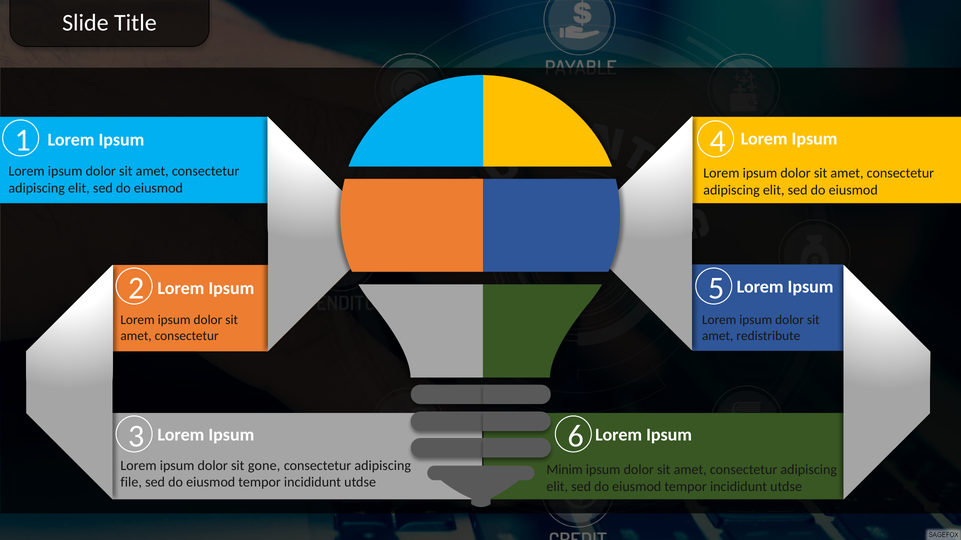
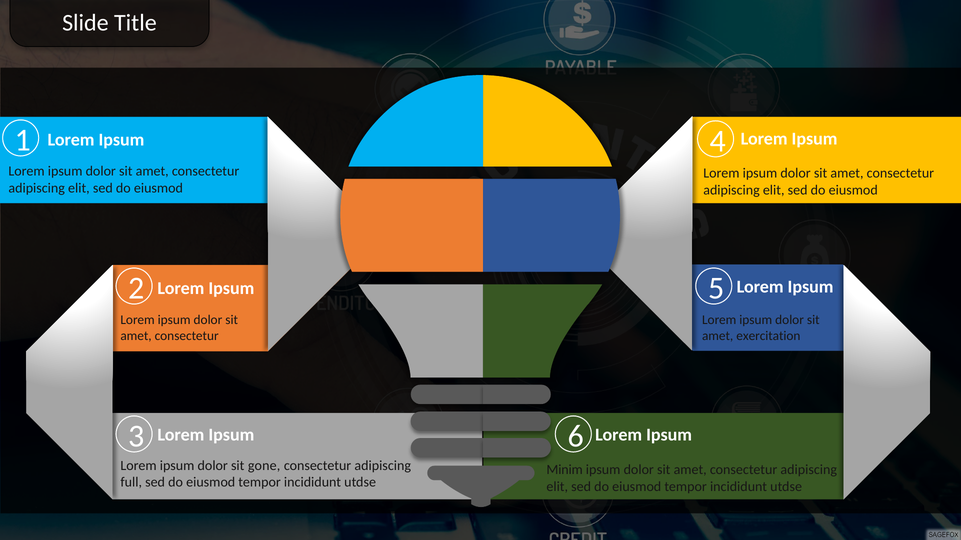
redistribute: redistribute -> exercitation (768, 336)
file: file -> full (131, 483)
